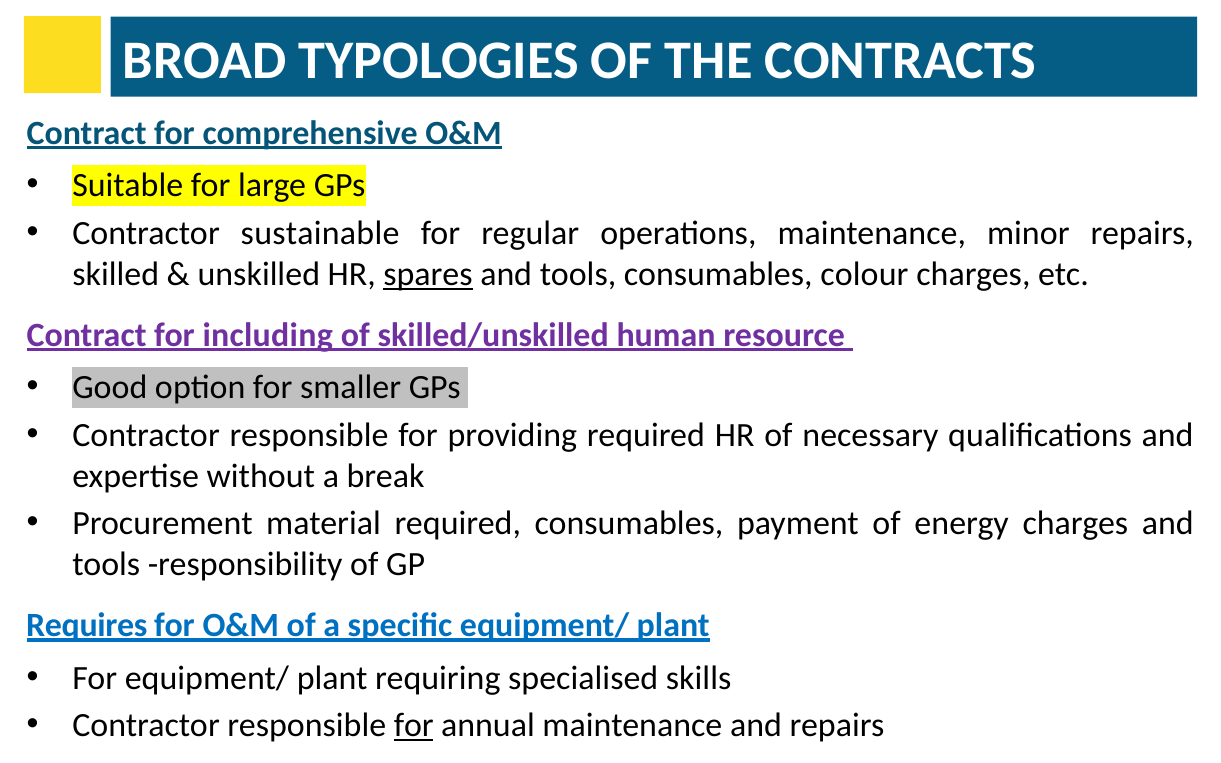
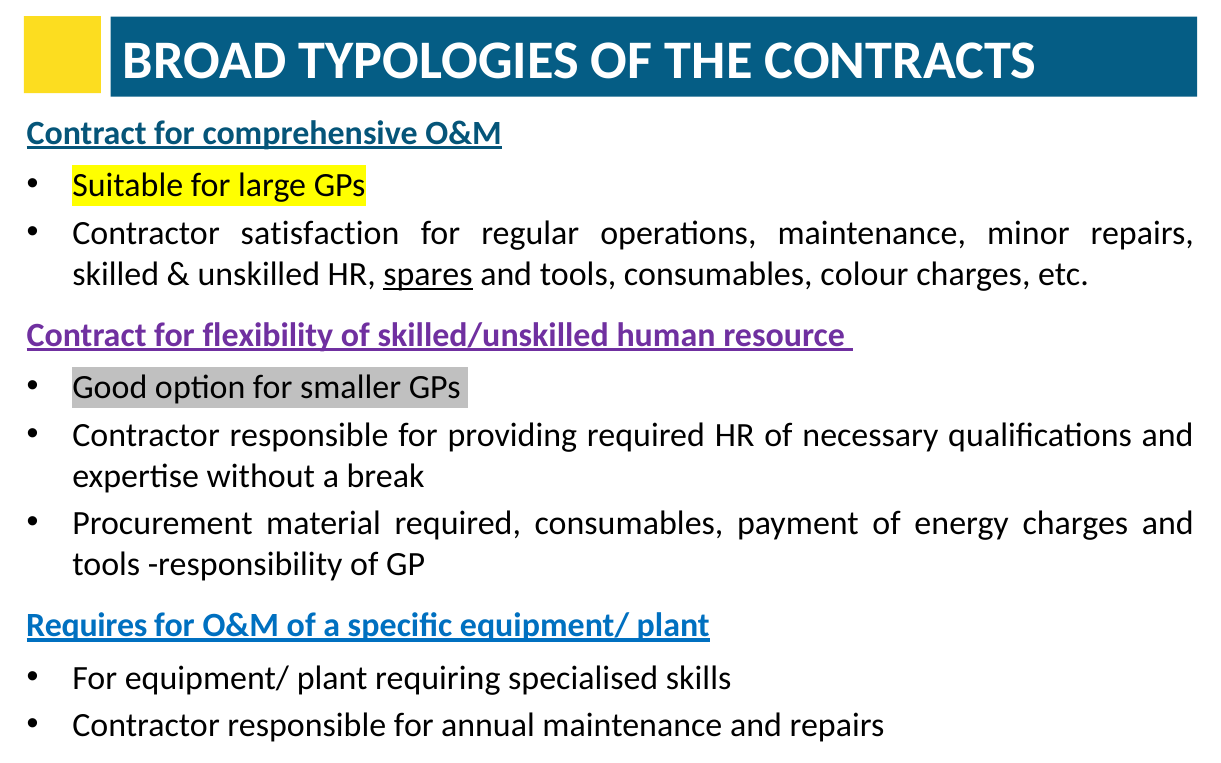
sustainable: sustainable -> satisfaction (320, 233)
including: including -> flexibility (268, 335)
for underline: present -> none (414, 726)
